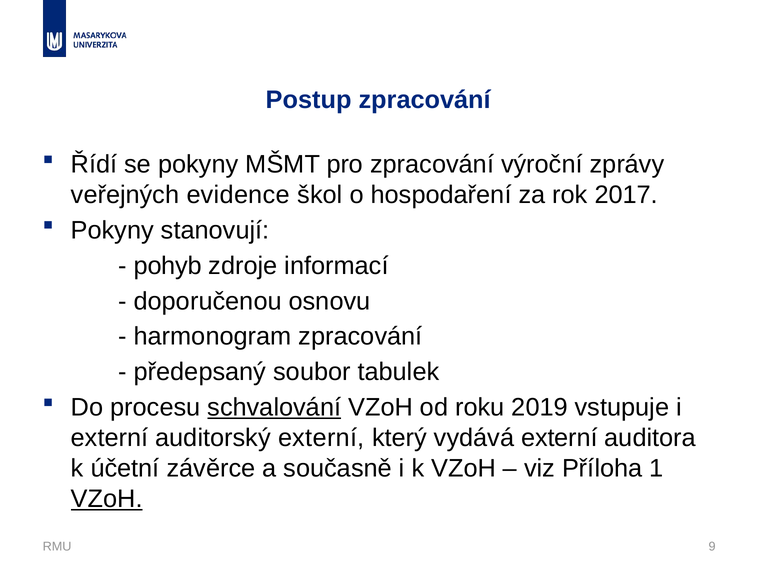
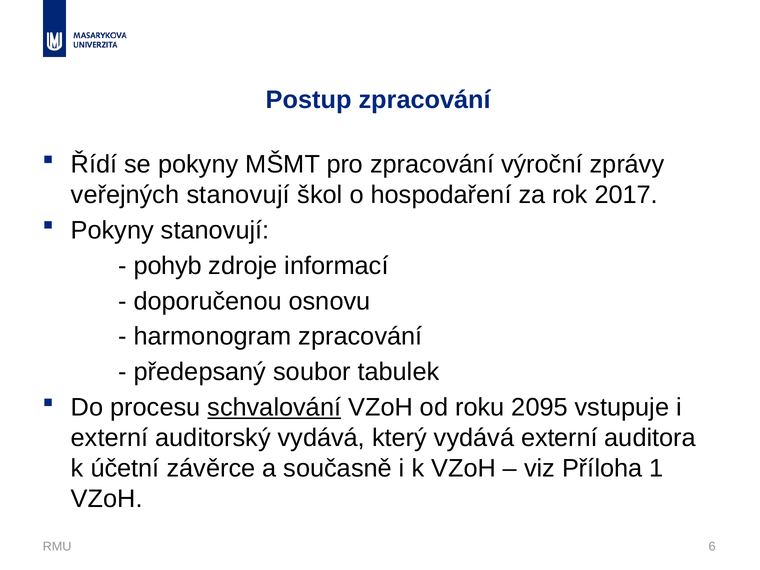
veřejných evidence: evidence -> stanovují (238, 195)
2019: 2019 -> 2095 (540, 408)
auditorský externí: externí -> vydává (321, 438)
VZoH underline: present -> none (107, 499)
9: 9 -> 6 (712, 547)
